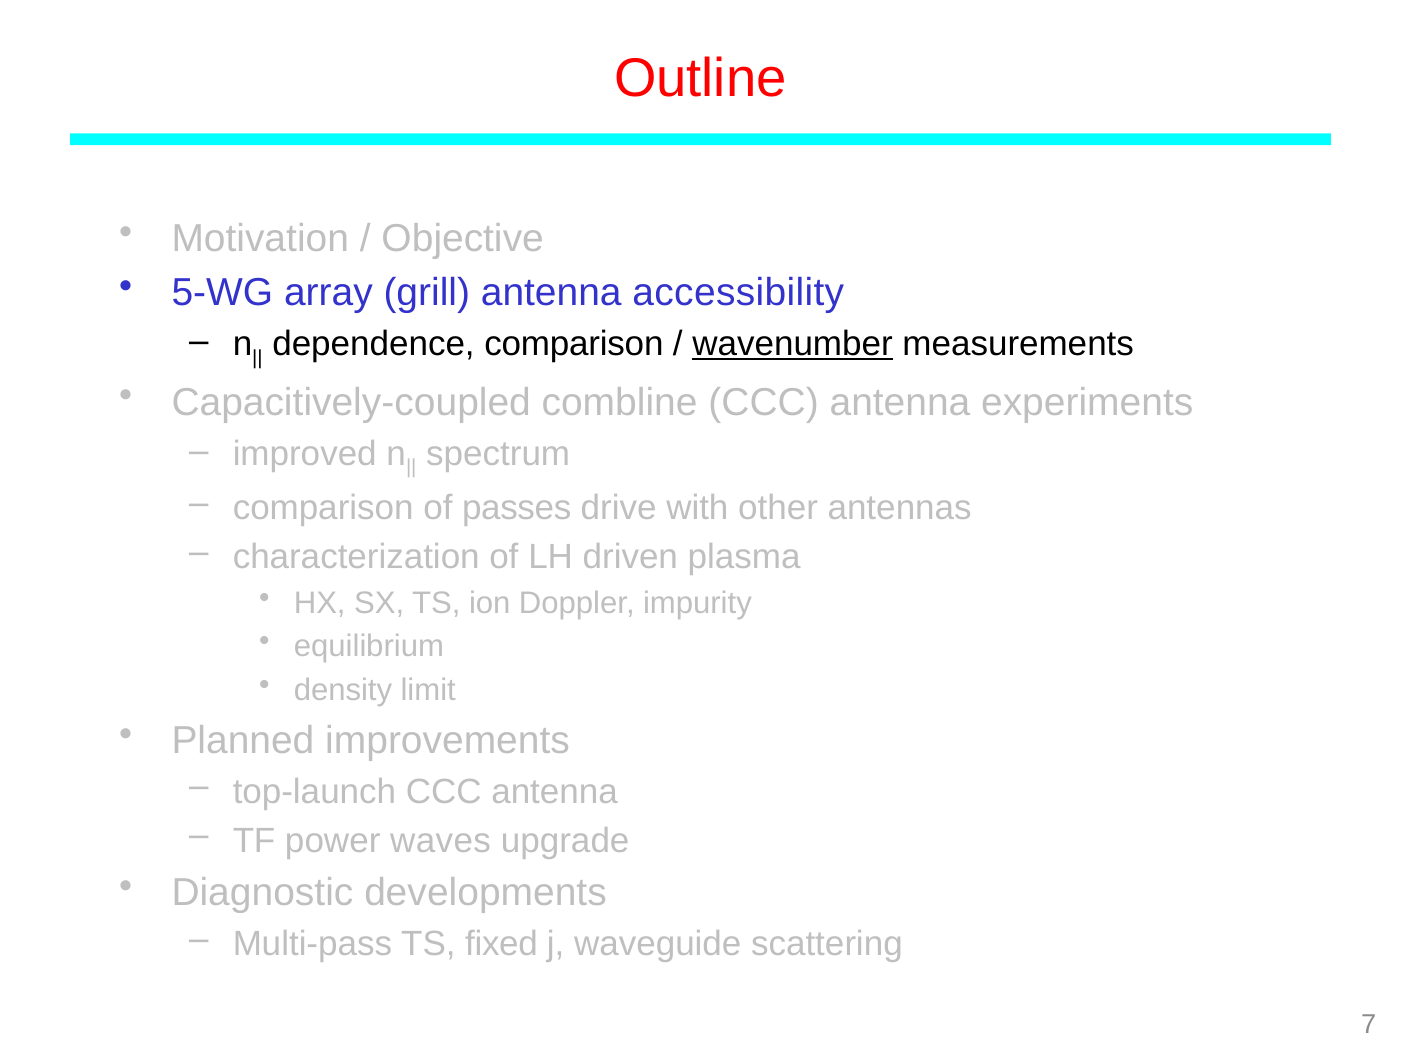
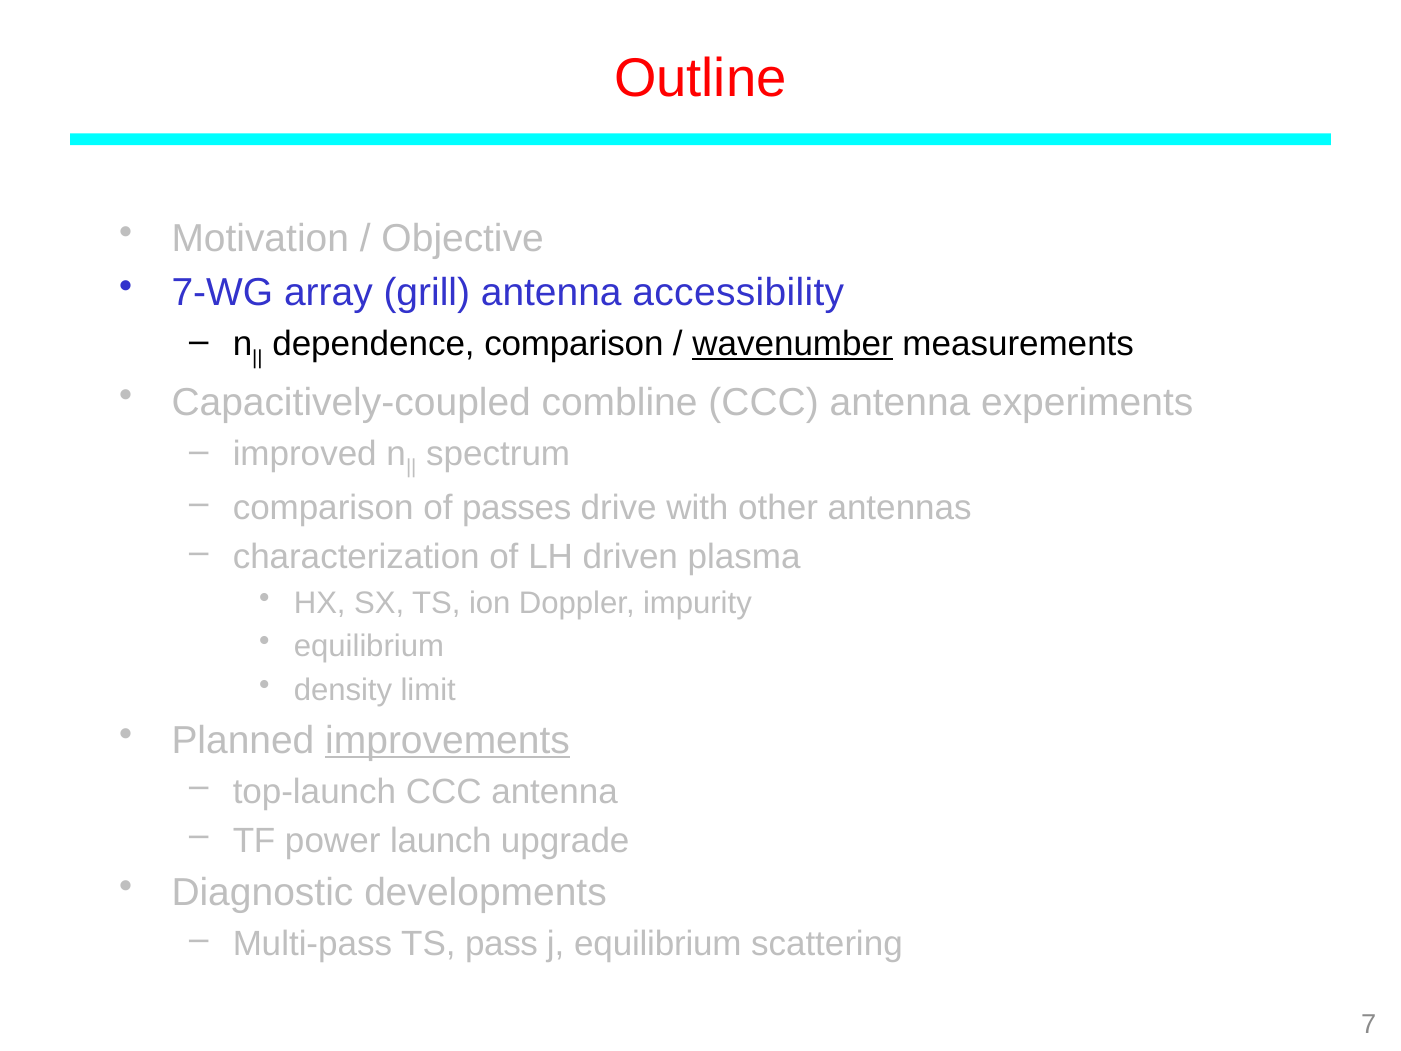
5-WG: 5-WG -> 7-WG (222, 293)
improvements underline: none -> present (448, 740)
waves: waves -> launch (441, 840)
fixed: fixed -> pass (502, 944)
j waveguide: waveguide -> equilibrium (658, 944)
